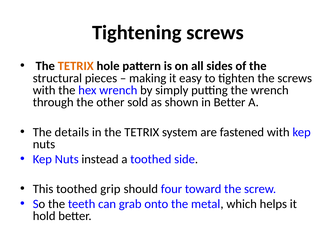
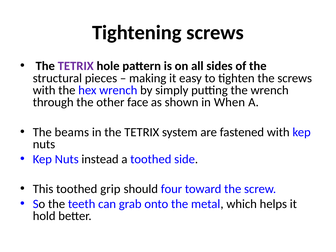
TETRIX colour: orange -> purple (76, 66)
sold: sold -> face (138, 102)
in Better: Better -> When (229, 102)
details: details -> beams (72, 132)
